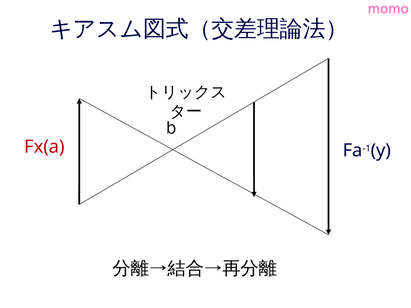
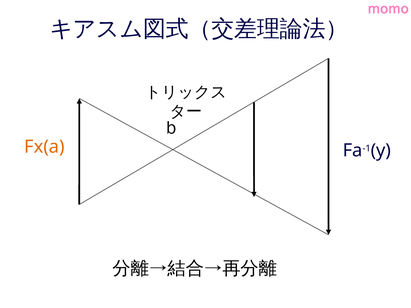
Fx(a colour: red -> orange (44, 147)
